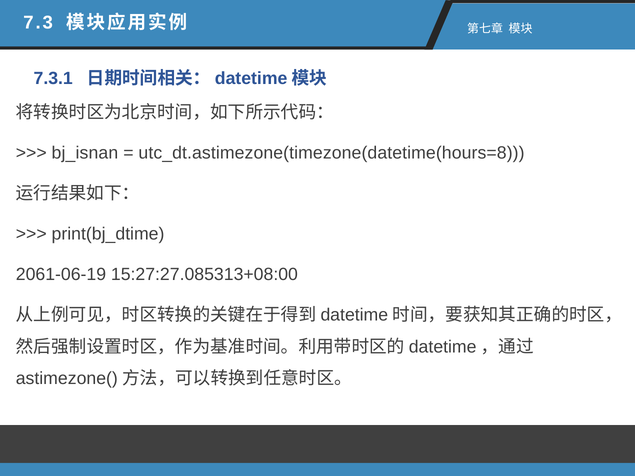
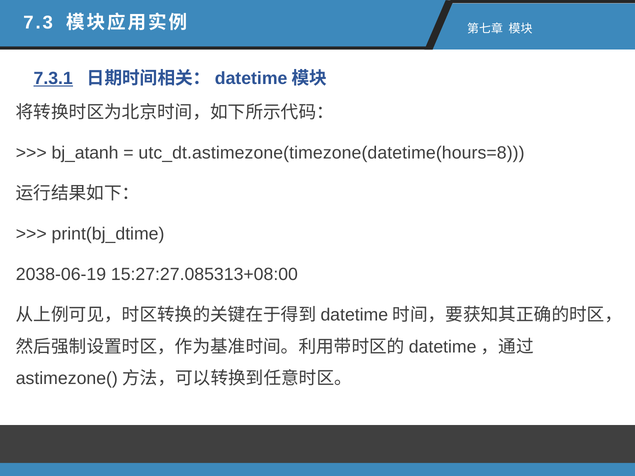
7.3.1 underline: none -> present (53, 79)
bj_isnan: bj_isnan -> bj_atanh (85, 153)
2061-06-19: 2061-06-19 -> 2038-06-19 (61, 275)
